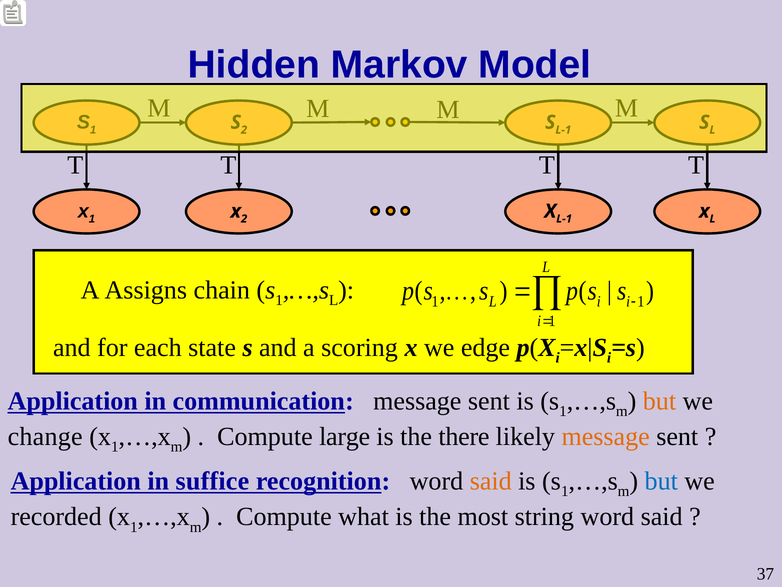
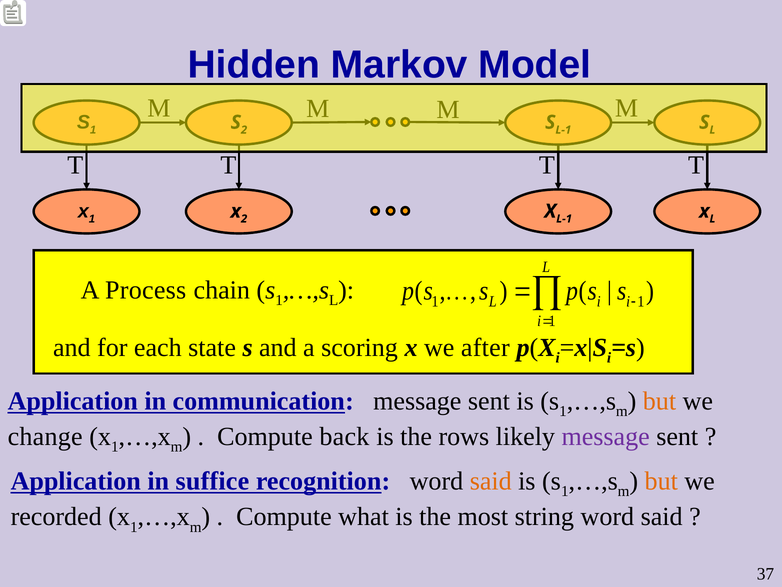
Assigns: Assigns -> Process (146, 290)
edge: edge -> after (485, 347)
large: large -> back (344, 436)
there: there -> rows (464, 436)
message colour: orange -> purple (606, 436)
but colour: blue -> orange (661, 481)
